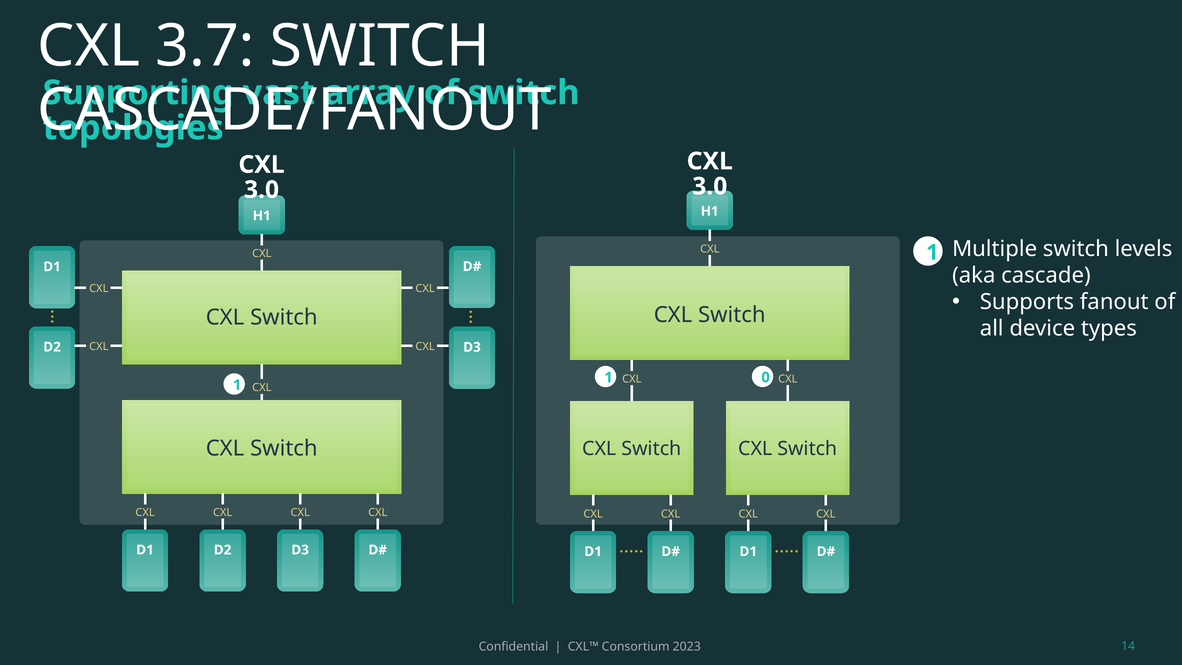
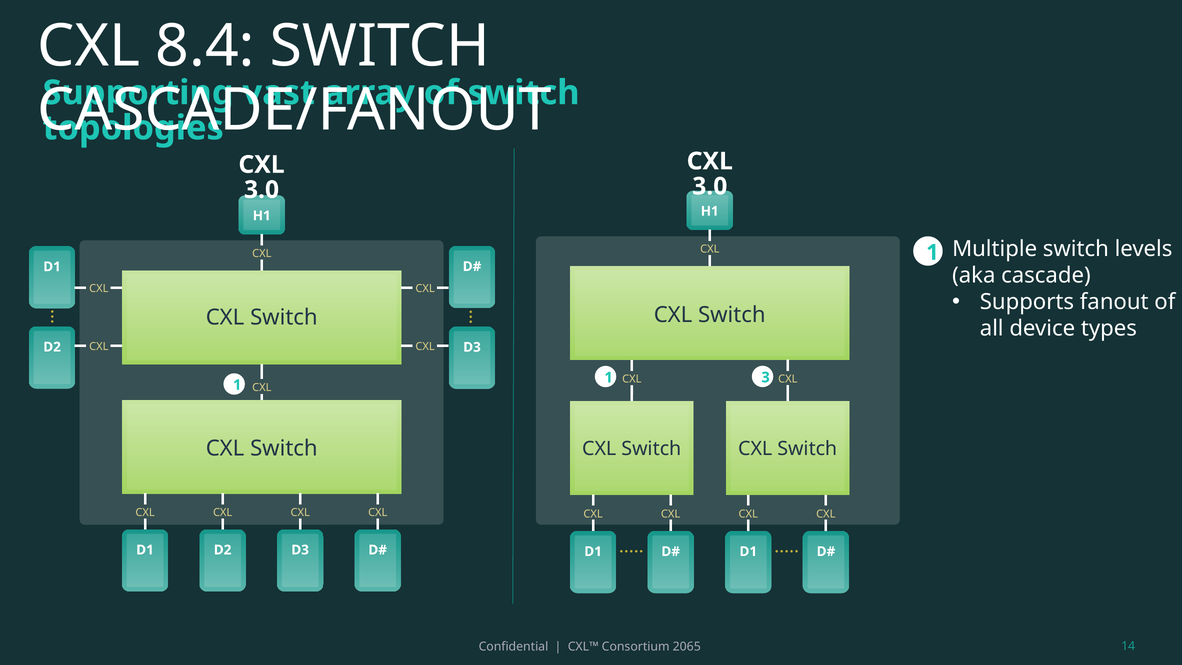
3.7: 3.7 -> 8.4 (205, 46)
0: 0 -> 3 (766, 377)
2023: 2023 -> 2065 (687, 647)
